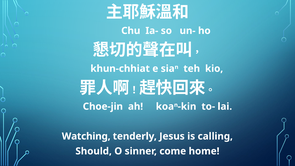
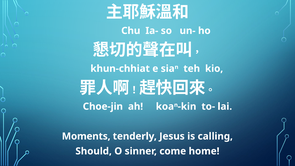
Watching: Watching -> Moments (86, 136)
